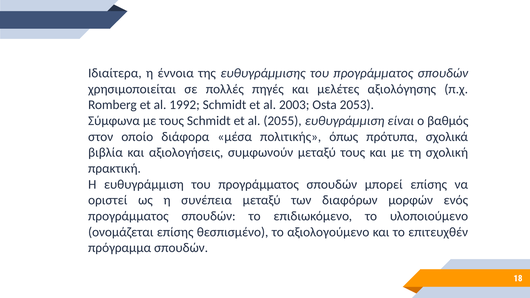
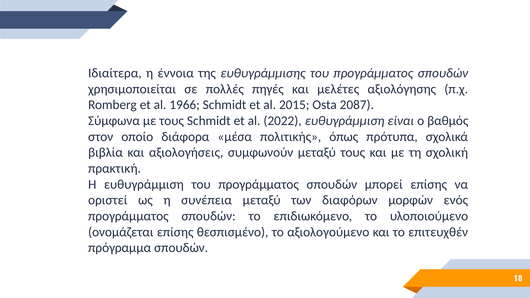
1992: 1992 -> 1966 (185, 105)
2003: 2003 -> 2015 (294, 105)
2053: 2053 -> 2087 (357, 105)
2055: 2055 -> 2022 (283, 121)
